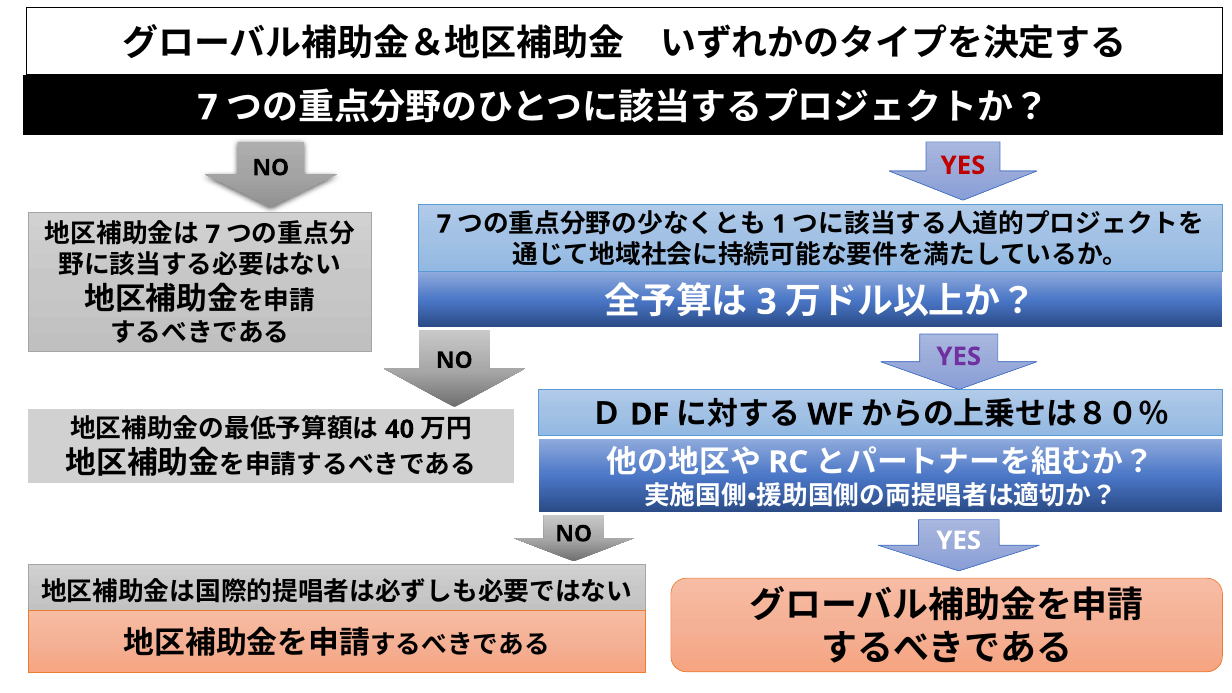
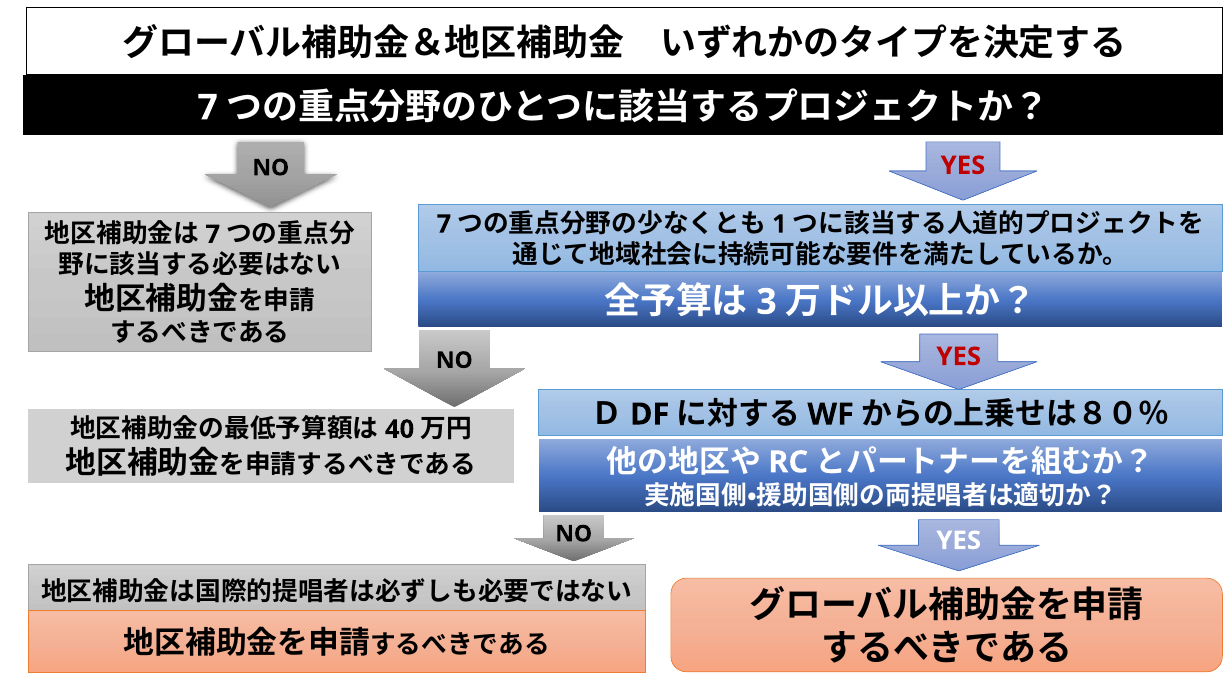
YES colour: purple -> red (959, 357)
